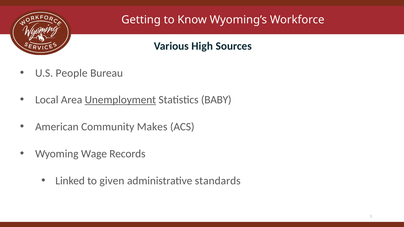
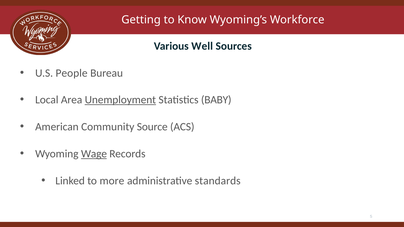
High: High -> Well (202, 46)
Makes: Makes -> Source (152, 127)
Wage underline: none -> present (94, 154)
given: given -> more (112, 181)
